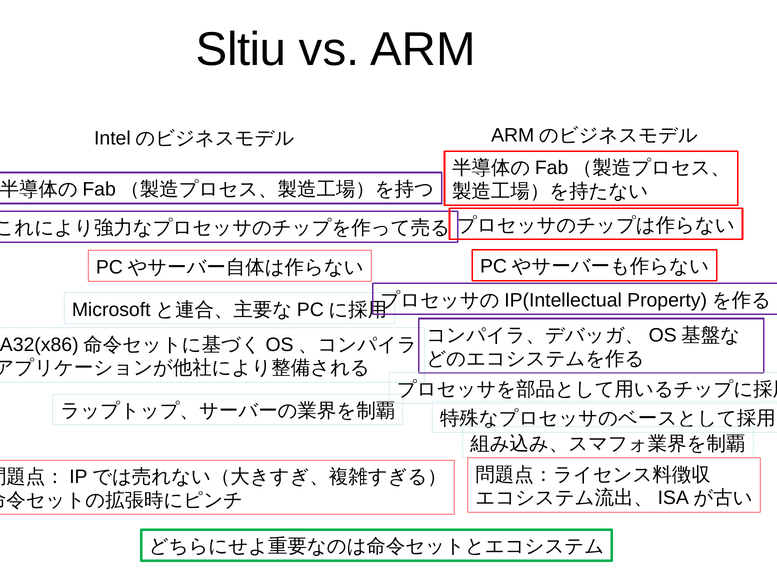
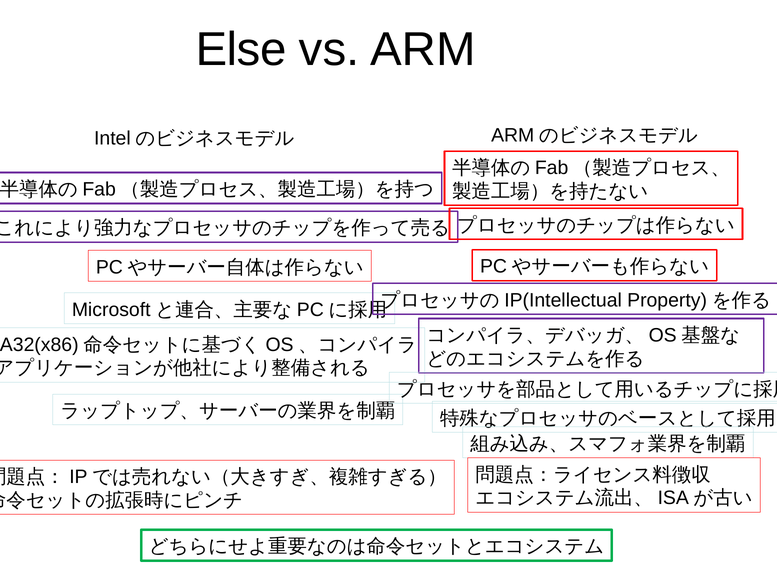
Sltiu: Sltiu -> Else (241, 49)
